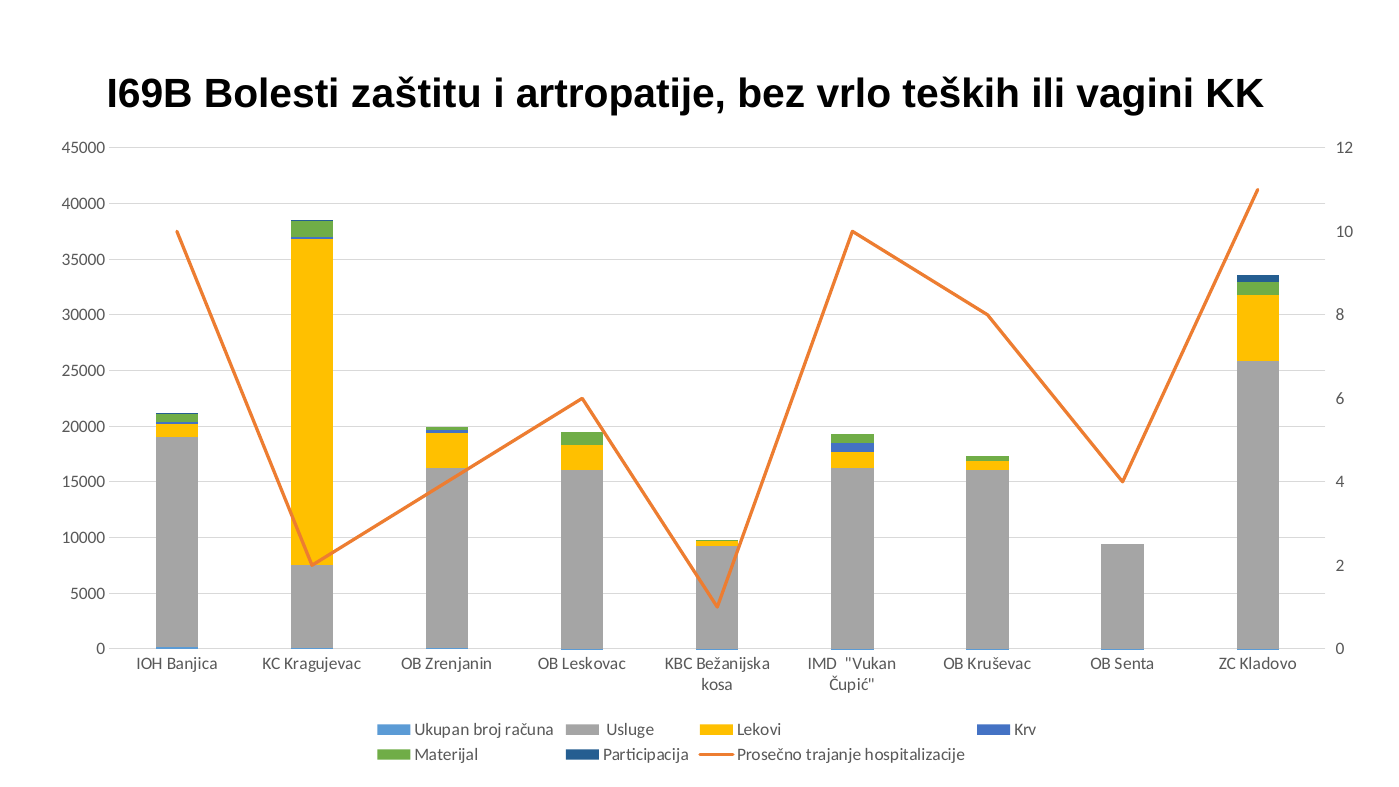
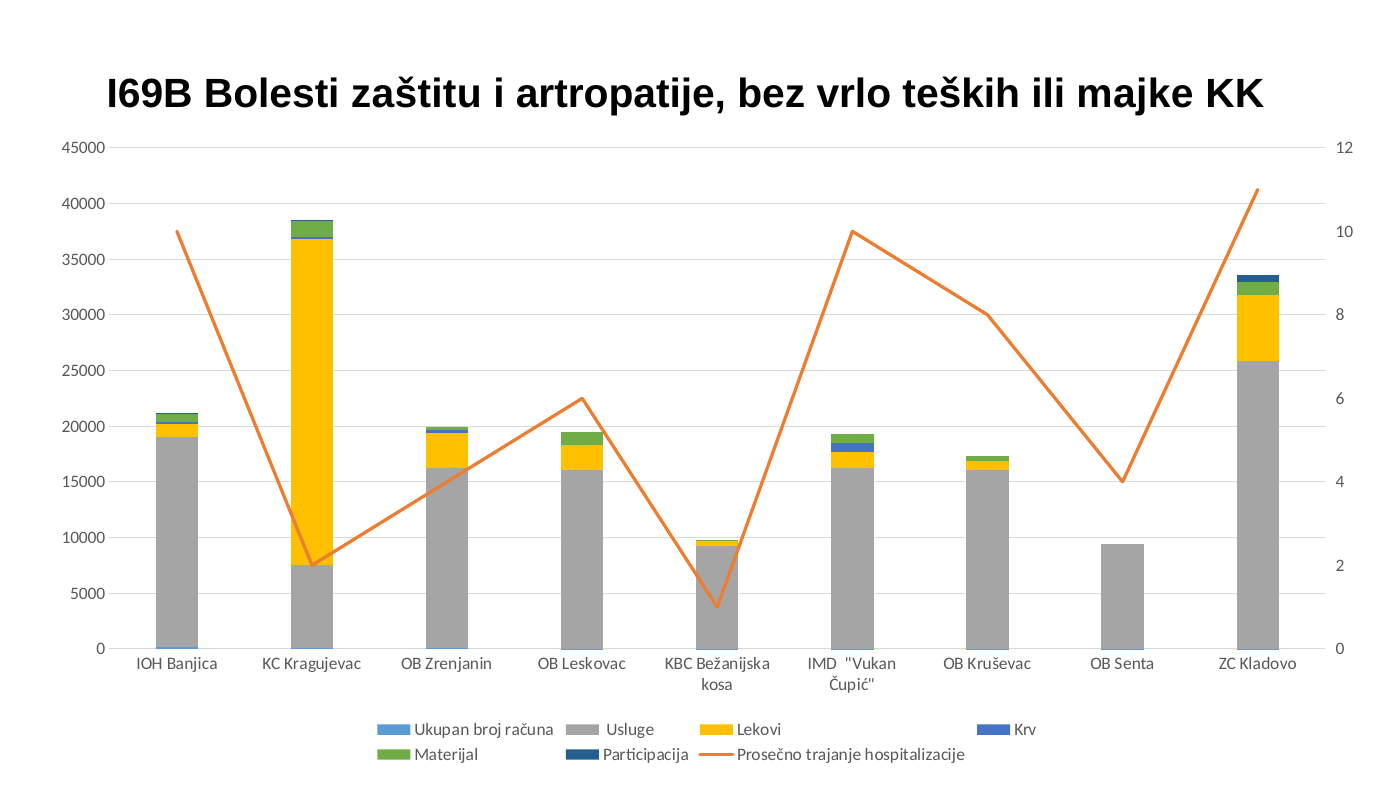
vagini: vagini -> majke (1135, 94)
